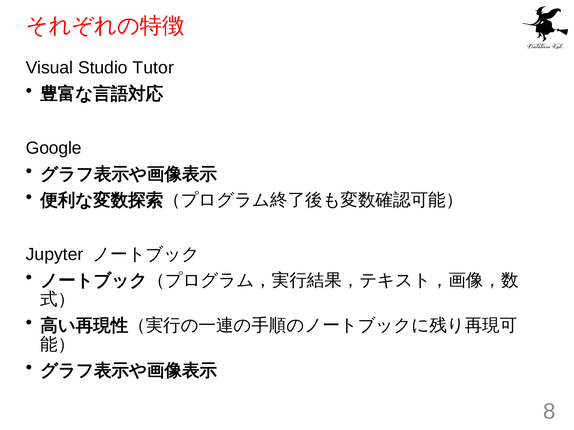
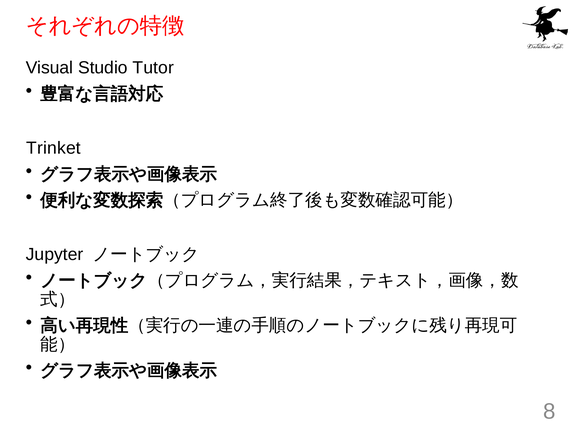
Google: Google -> Trinket (54, 148)
